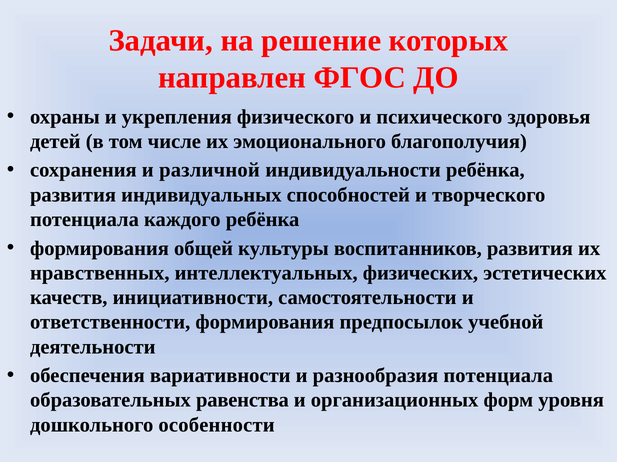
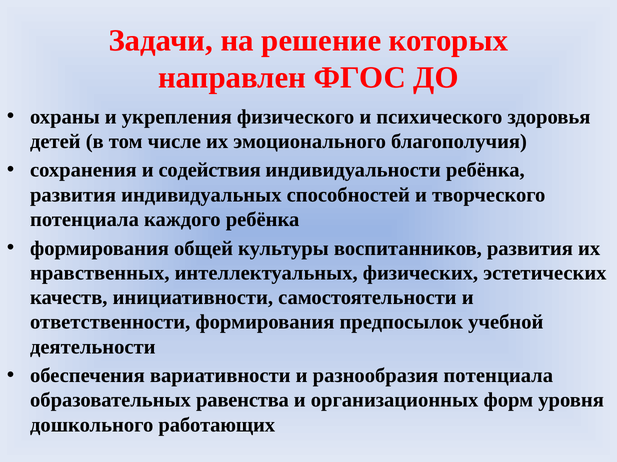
различной: различной -> содействия (210, 170)
особенности: особенности -> работающих (217, 425)
